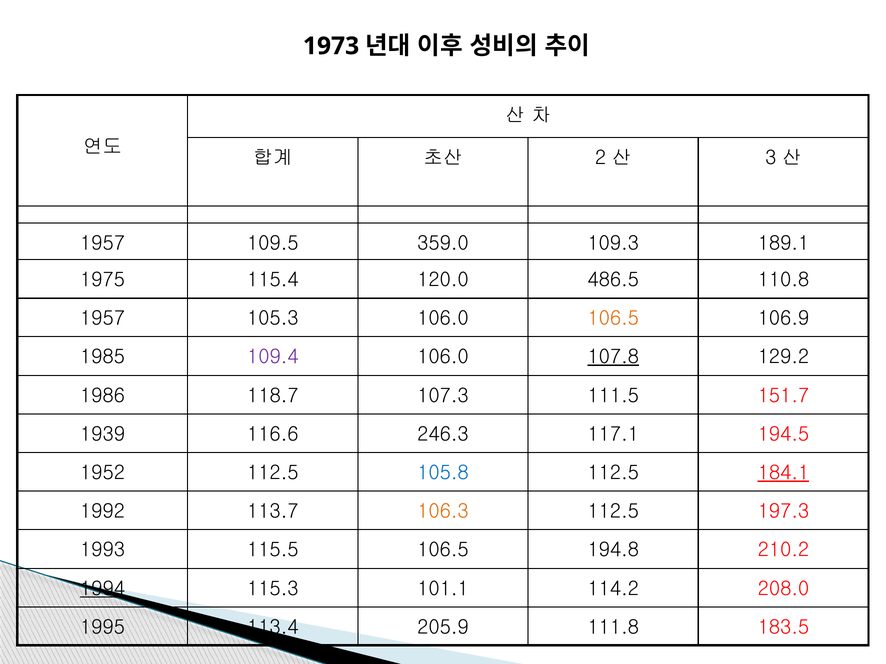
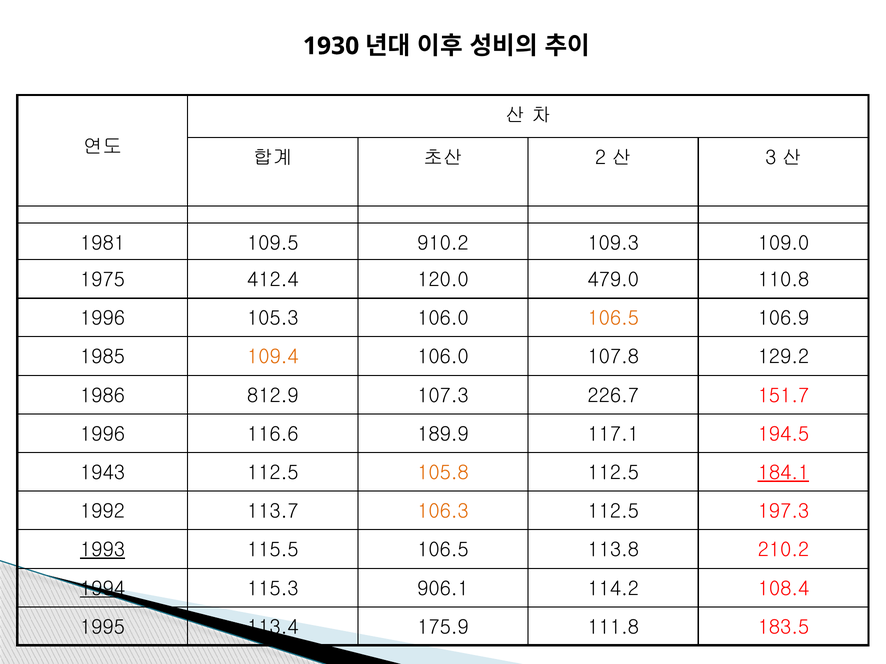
1973: 1973 -> 1930 (331, 46)
1957: 1957 -> 1981 (103, 243)
359.0: 359.0 -> 910.2 (443, 243)
189.1: 189.1 -> 109.0 (783, 243)
115.4: 115.4 -> 412.4 (273, 280)
486.5: 486.5 -> 479.0 (613, 280)
1957: 1957 -> 1996 (103, 319)
109.4 colour: purple -> orange (273, 357)
107.8 underline: present -> none (613, 357)
118.7: 118.7 -> 812.9 (273, 396)
111.5: 111.5 -> 226.7 (613, 396)
1939: 1939 -> 1996 (103, 434)
246.3: 246.3 -> 189.9 (443, 434)
1952: 1952 -> 1943 (103, 473)
105.8 colour: blue -> orange (443, 473)
1993 underline: none -> present (103, 550)
194.8: 194.8 -> 113.8 (613, 550)
101.1: 101.1 -> 906.1 (443, 589)
208.0: 208.0 -> 108.4 (783, 589)
205.9: 205.9 -> 175.9 (443, 628)
